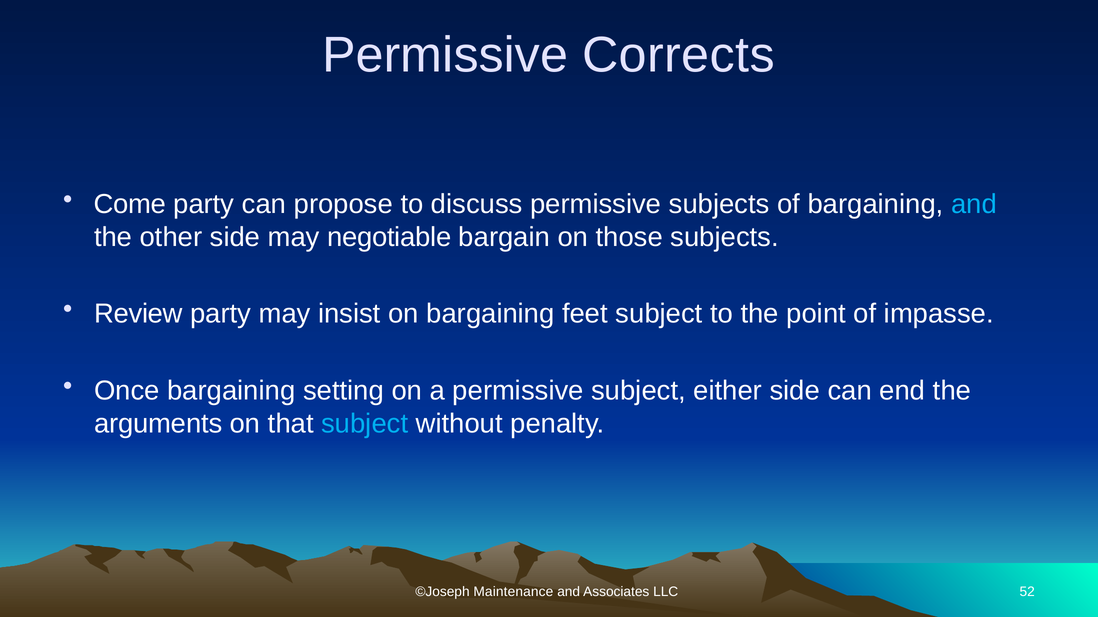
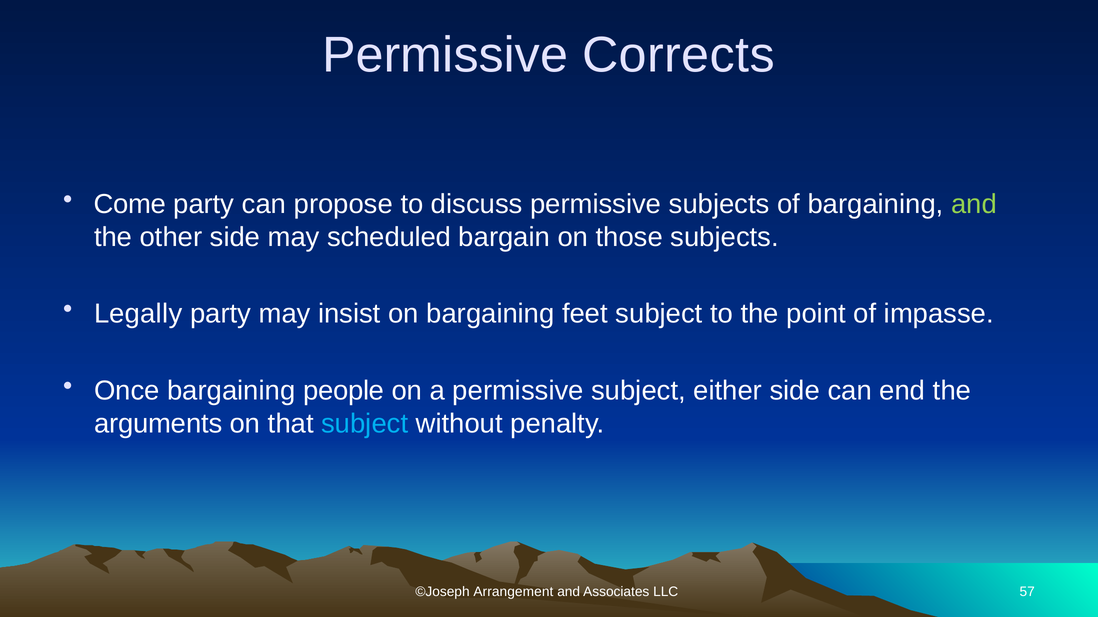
and colour: light blue -> light green (974, 204)
negotiable: negotiable -> scheduled (389, 237)
Review: Review -> Legally (138, 314)
setting: setting -> people (344, 391)
Maintenance: Maintenance -> Arrangement (513, 592)
52: 52 -> 57 (1027, 592)
